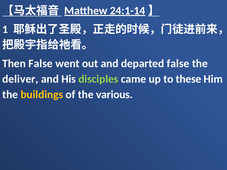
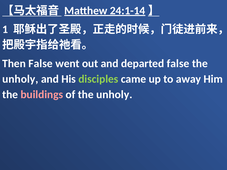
deliver: deliver -> unholy (20, 79)
these: these -> away (188, 79)
buildings colour: yellow -> pink (42, 95)
of the various: various -> unholy (114, 95)
